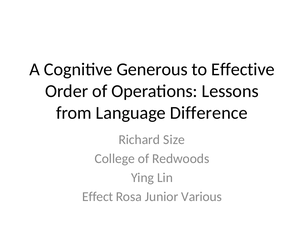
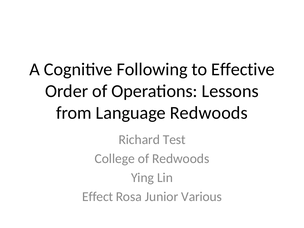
Generous: Generous -> Following (152, 69)
Language Difference: Difference -> Redwoods (209, 113)
Size: Size -> Test (174, 140)
